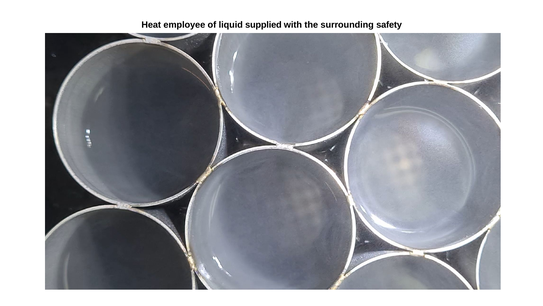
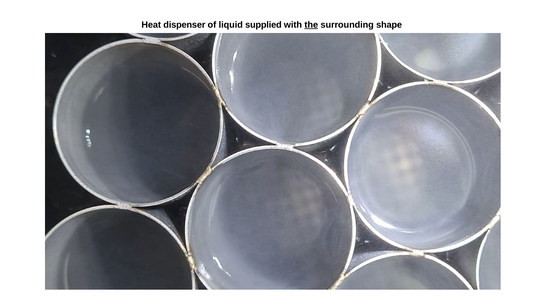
employee: employee -> dispenser (184, 25)
the underline: none -> present (311, 25)
safety: safety -> shape (389, 25)
